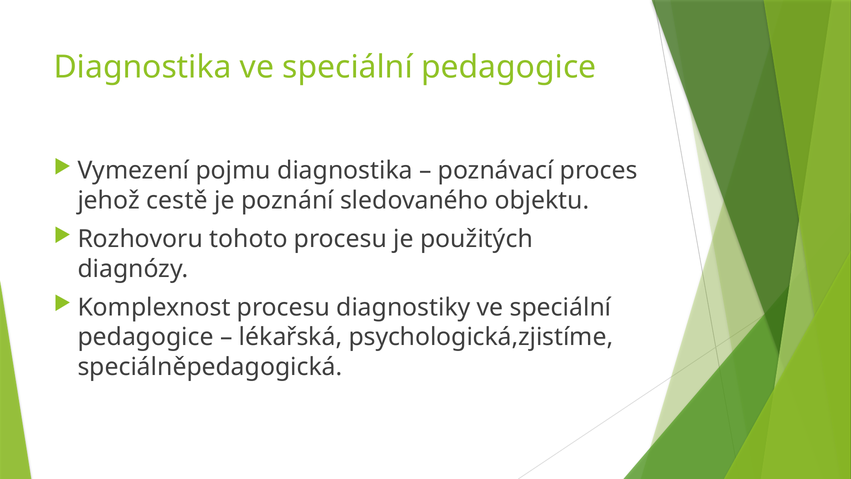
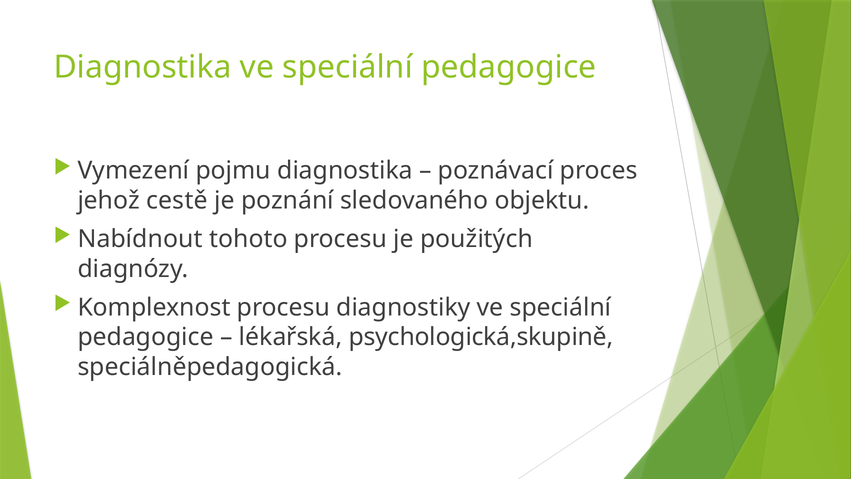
Rozhovoru: Rozhovoru -> Nabídnout (140, 239)
psychologická,zjistíme: psychologická,zjistíme -> psychologická,skupině (481, 337)
